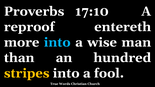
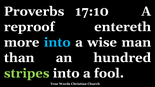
stripes colour: yellow -> light green (27, 73)
